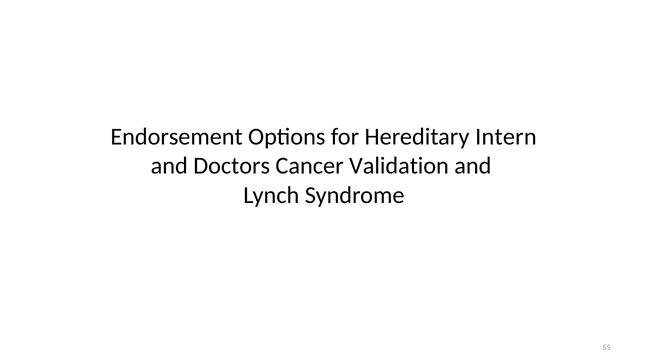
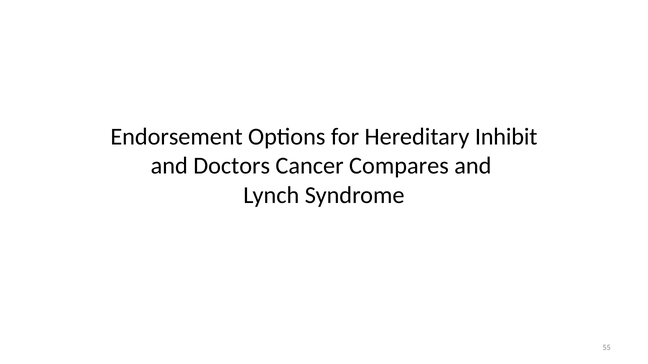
Intern: Intern -> Inhibit (506, 137)
Validation: Validation -> Compares (399, 166)
